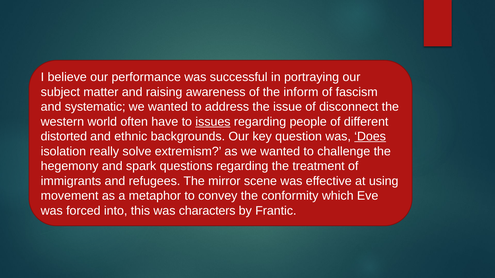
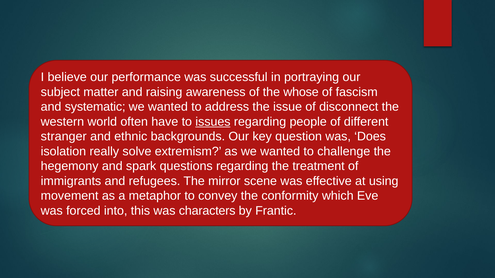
inform: inform -> whose (301, 92)
distorted: distorted -> stranger (64, 137)
Does underline: present -> none (370, 137)
